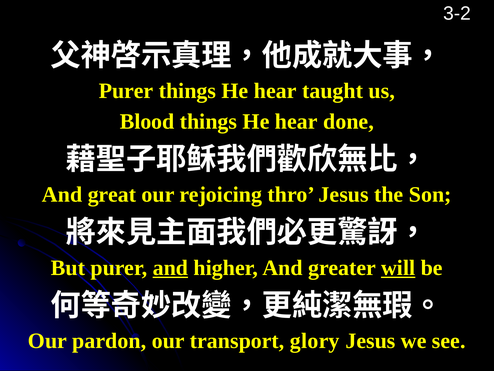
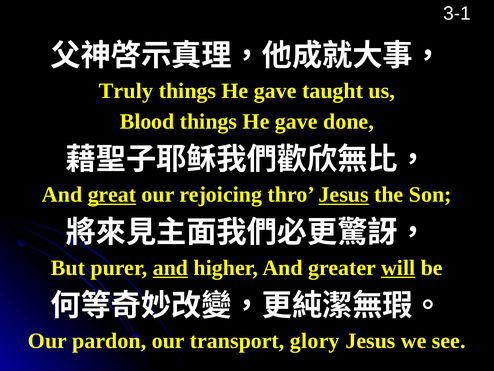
3-2: 3-2 -> 3-1 (457, 13)
Purer: Purer -> Truly (126, 91)
hear: hear -> gave (275, 91)
hear: hear -> gave (296, 121)
great underline: none -> present (112, 194)
Jesus underline: none -> present (344, 194)
